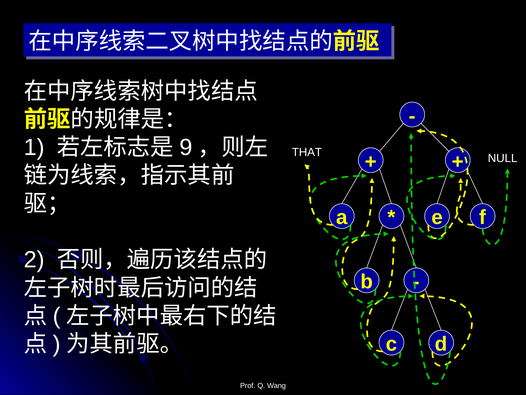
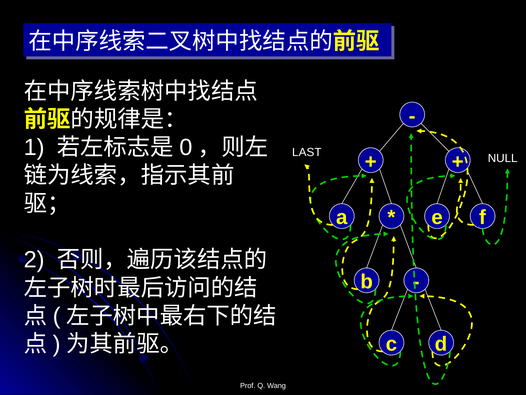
9: 9 -> 0 (186, 147)
THAT: THAT -> LAST (307, 152)
